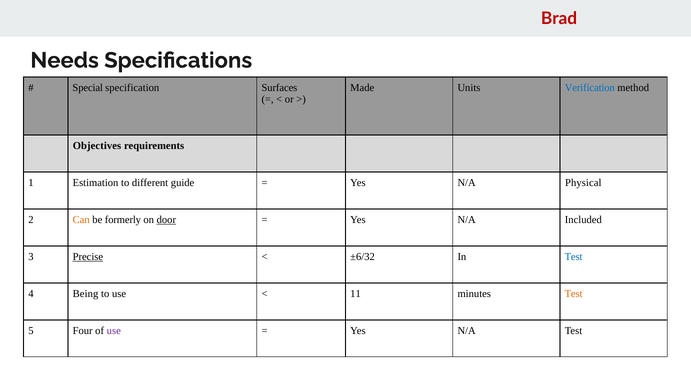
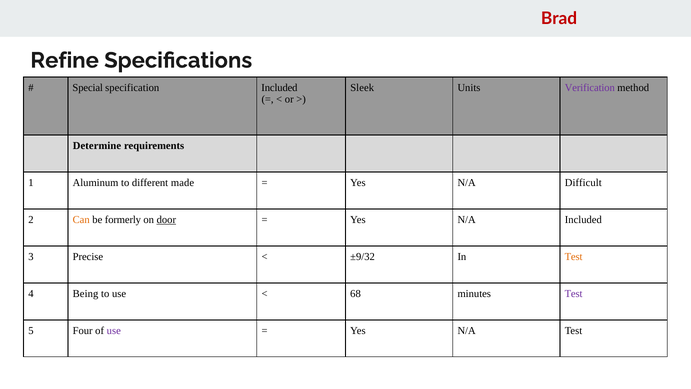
Needs: Needs -> Refine (65, 60)
specification Surfaces: Surfaces -> Included (279, 88)
Made: Made -> Sleek (362, 88)
Verification colour: blue -> purple (590, 88)
Objectives: Objectives -> Determine (97, 146)
Estimation: Estimation -> Aluminum (96, 183)
guide: guide -> made (183, 183)
Physical: Physical -> Difficult (583, 183)
Precise underline: present -> none (88, 257)
±6/32: ±6/32 -> ±9/32 (363, 257)
Test colour: blue -> orange (574, 257)
11: 11 -> 68 (356, 293)
Test colour: orange -> purple (574, 293)
